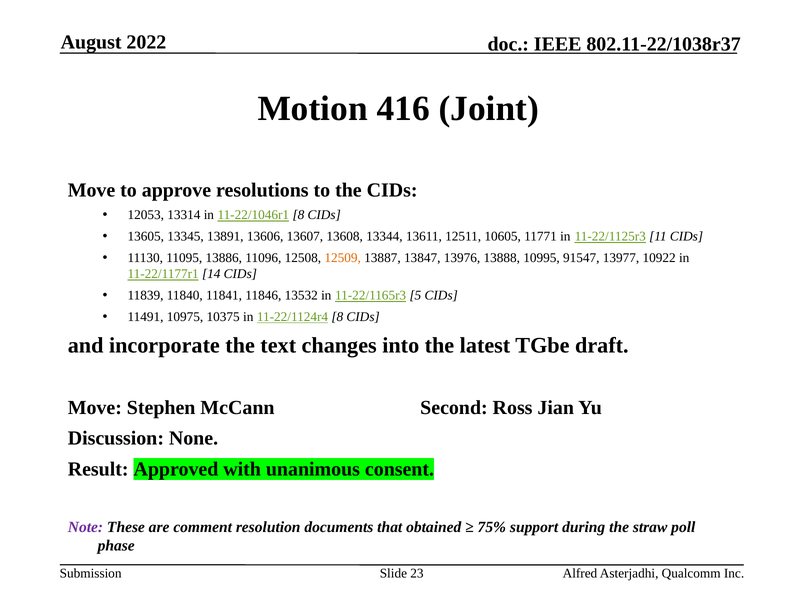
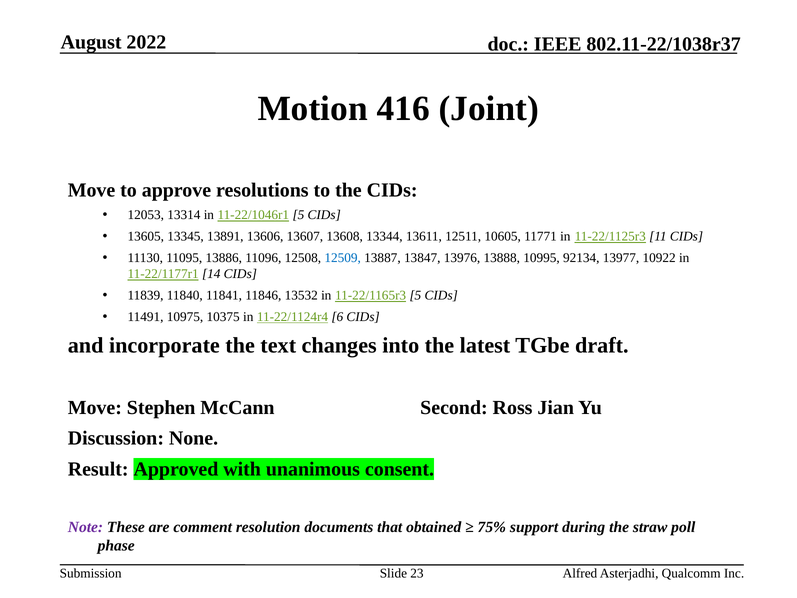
11-22/1046r1 8: 8 -> 5 (298, 215)
12509 colour: orange -> blue (343, 258)
91547: 91547 -> 92134 (581, 258)
11-22/1124r4 8: 8 -> 6 (337, 317)
